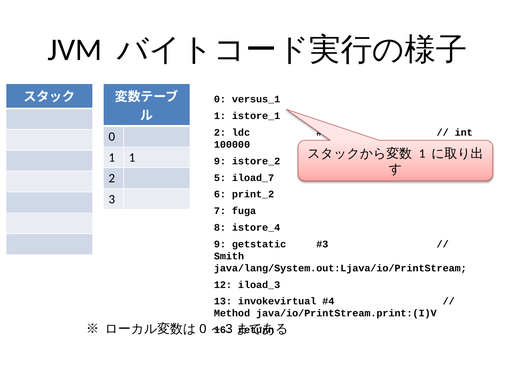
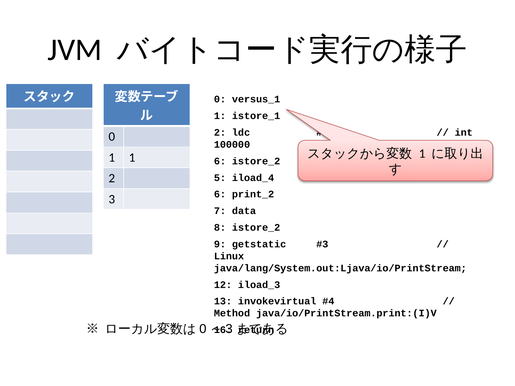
9: 9 -> 6 (220, 161)
iload_7: iload_7 -> iload_4 (253, 178)
fuga: fuga -> data (244, 211)
8 istore_4: istore_4 -> istore_2 (256, 228)
Smith: Smith -> Linux (229, 256)
